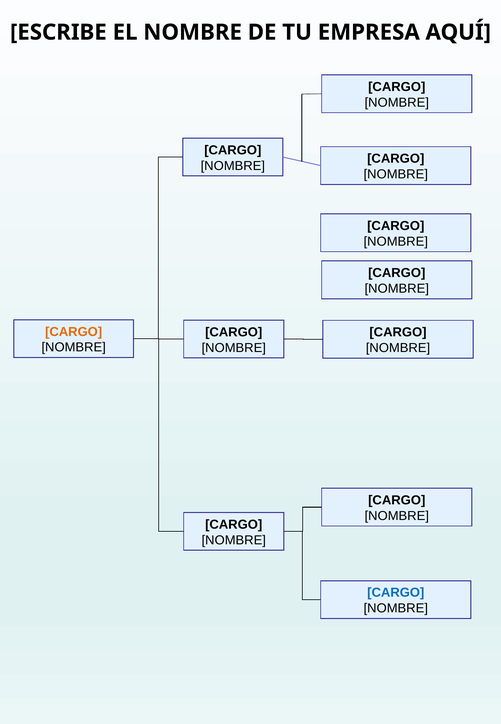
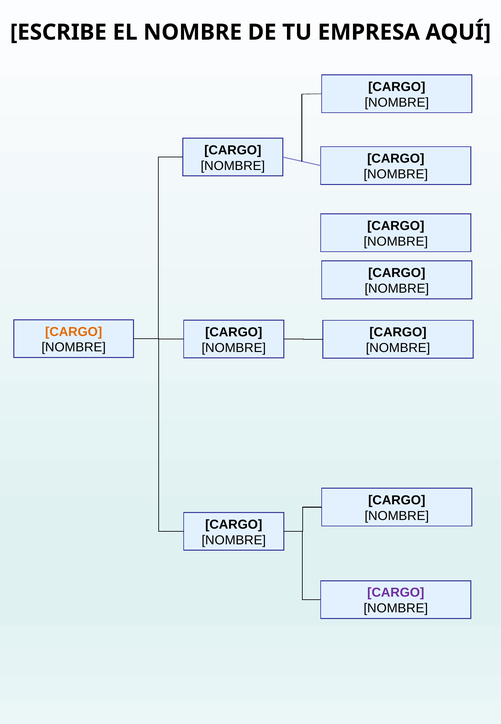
CARGO colour: blue -> purple (396, 592)
